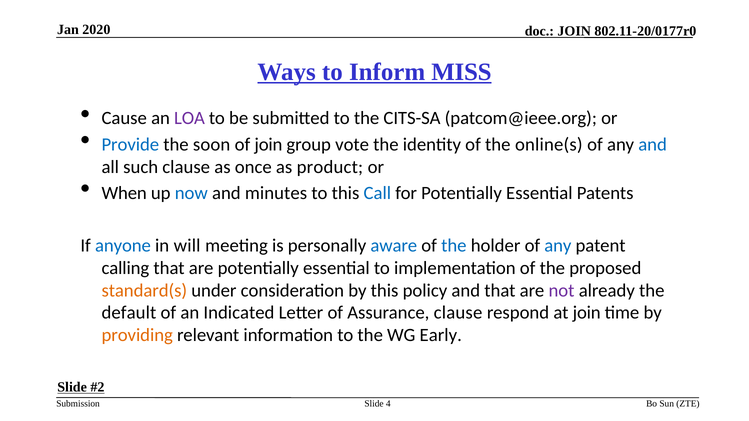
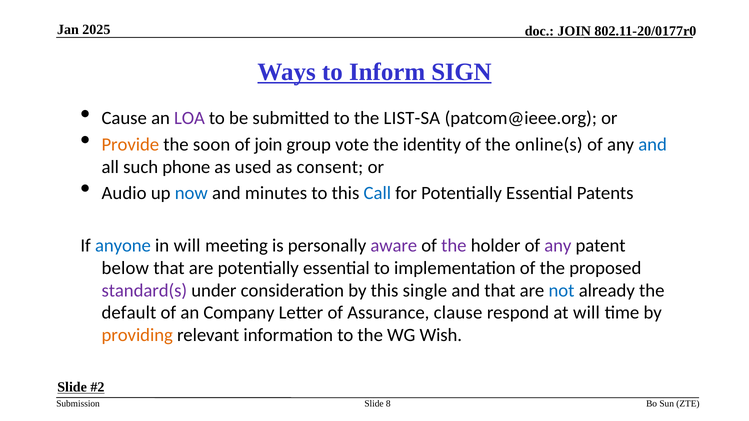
2020: 2020 -> 2025 (96, 30)
MISS: MISS -> SIGN (461, 72)
CITS-SA: CITS-SA -> LIST-SA (412, 118)
Provide colour: blue -> orange (130, 145)
such clause: clause -> phone (186, 167)
once: once -> used (253, 167)
product: product -> consent (330, 167)
When: When -> Audio (124, 193)
aware colour: blue -> purple (394, 246)
the colour: blue -> purple (454, 246)
any colour: blue -> purple (558, 246)
calling: calling -> below (125, 268)
standard(s colour: orange -> purple (144, 291)
policy: policy -> single (425, 291)
not colour: purple -> blue (562, 291)
Indicated: Indicated -> Company (239, 313)
at join: join -> will (586, 313)
Early: Early -> Wish (441, 335)
4: 4 -> 8 (388, 404)
